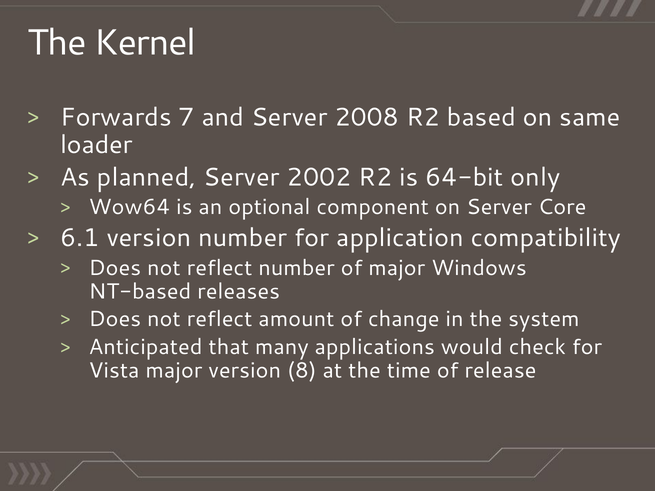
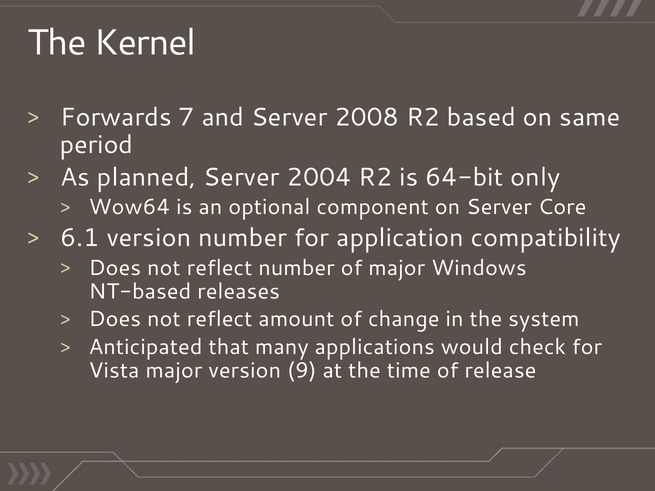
loader: loader -> period (96, 145)
2002: 2002 -> 2004 (319, 177)
8: 8 -> 9 (302, 371)
